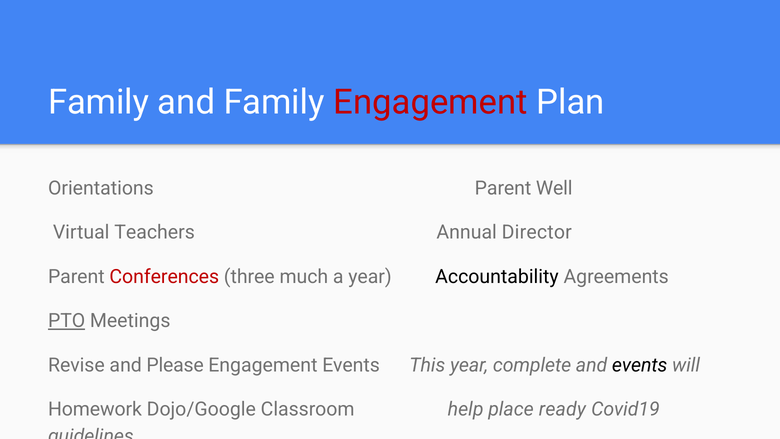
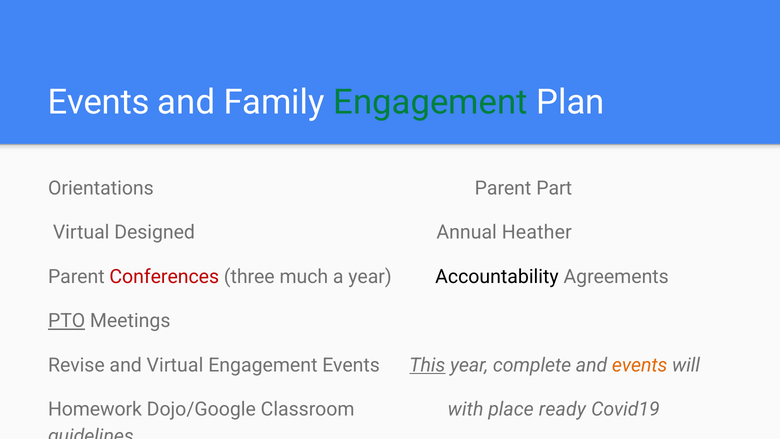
Family: Family -> Events (99, 102)
Engagement colour: red -> green (431, 102)
Well: Well -> Part (554, 188)
Teachers: Teachers -> Designed (155, 232)
Director: Director -> Heather (537, 232)
and Please: Please -> Virtual (175, 365)
This underline: none -> present (427, 365)
events colour: black -> orange (640, 365)
help: help -> with (466, 409)
